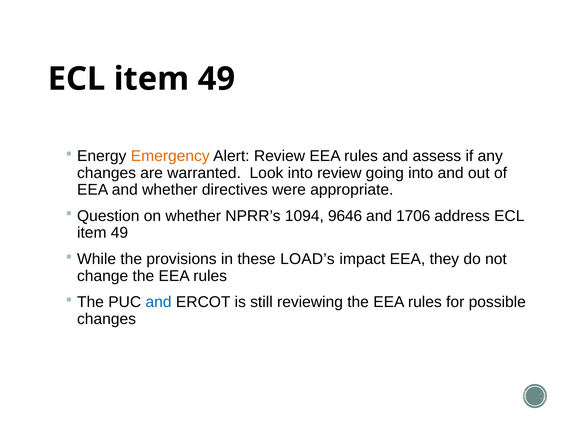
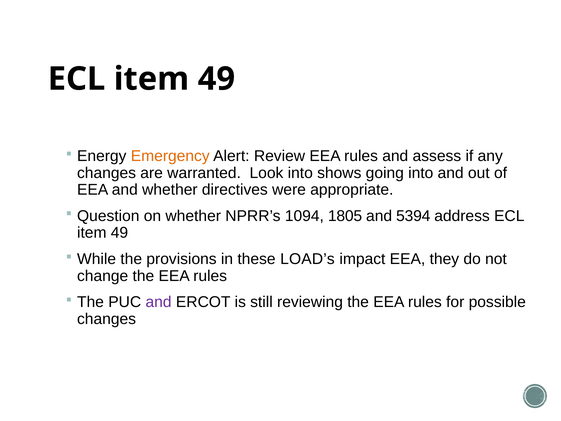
into review: review -> shows (339, 173)
9646: 9646 -> 1805 (345, 216)
1706: 1706 -> 5394 (413, 216)
and colour: blue -> purple (159, 302)
